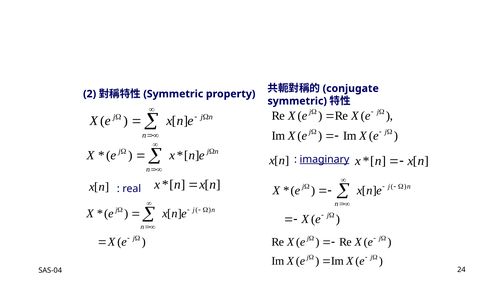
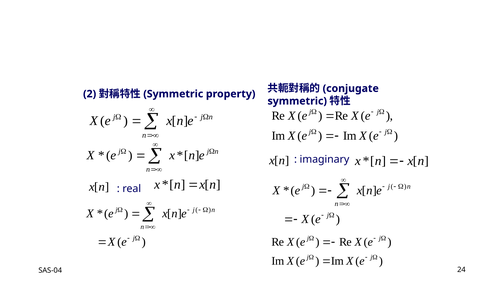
imaginary underline: present -> none (324, 160)
